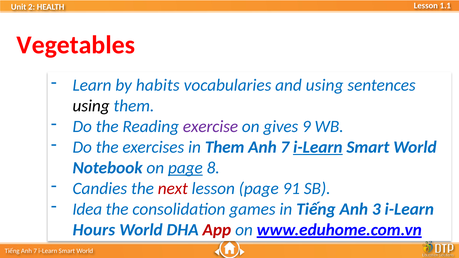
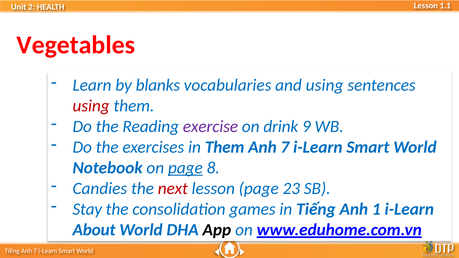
habits: habits -> blanks (158, 85)
using colour: black -> red (91, 106)
gives: gives -> drink (281, 127)
i-Learn underline: present -> none (318, 147)
91: 91 -> 23 (291, 189)
Idea: Idea -> Stay (87, 209)
3: 3 -> 1 (376, 209)
Hours: Hours -> About (94, 230)
App colour: red -> black (217, 230)
